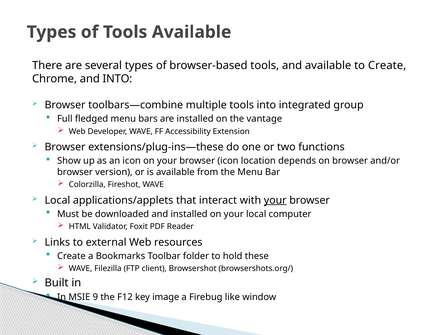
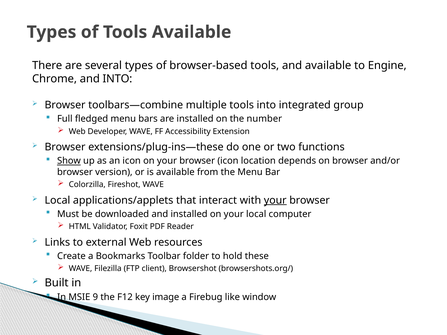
to Create: Create -> Engine (387, 66)
vantage: vantage -> number (264, 119)
Show underline: none -> present (69, 161)
